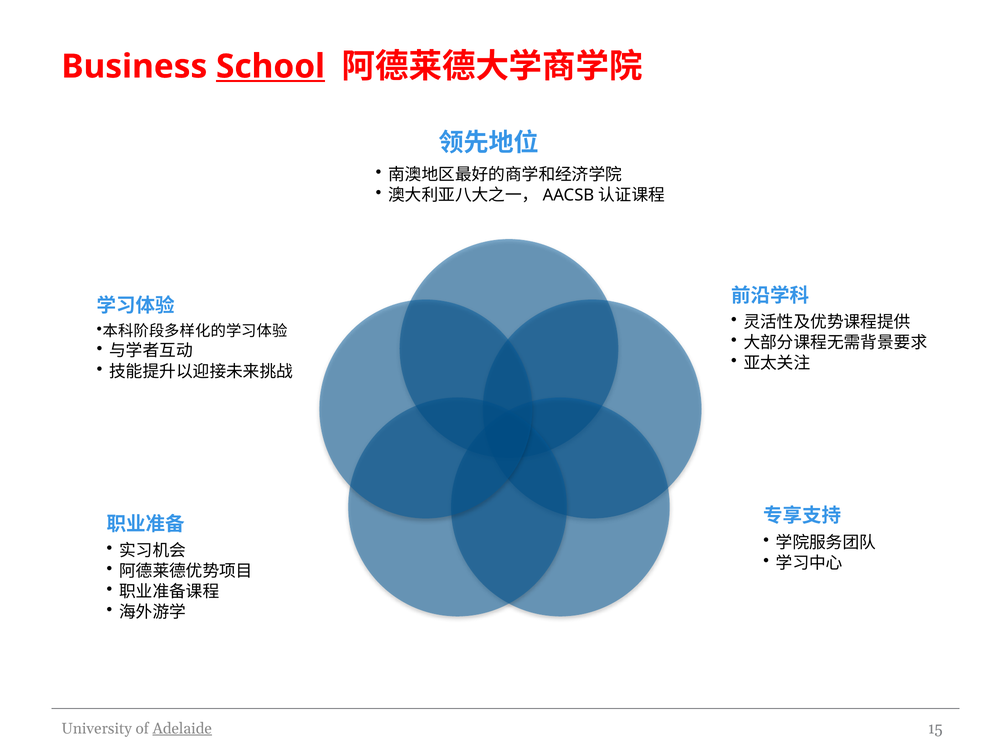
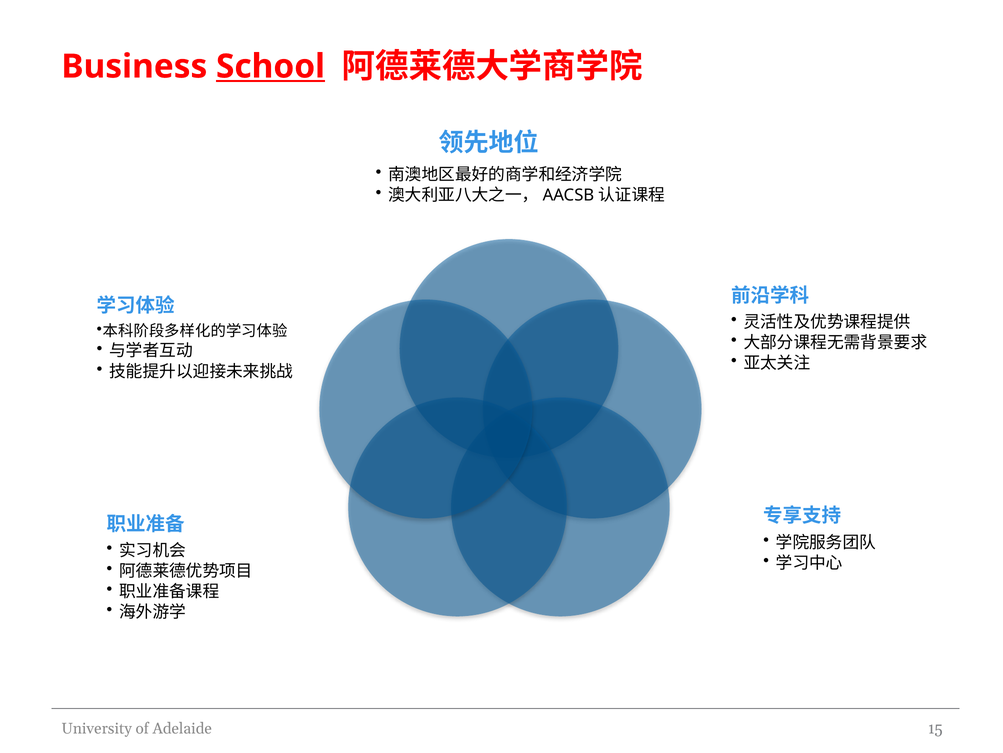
Adelaide underline: present -> none (182, 728)
